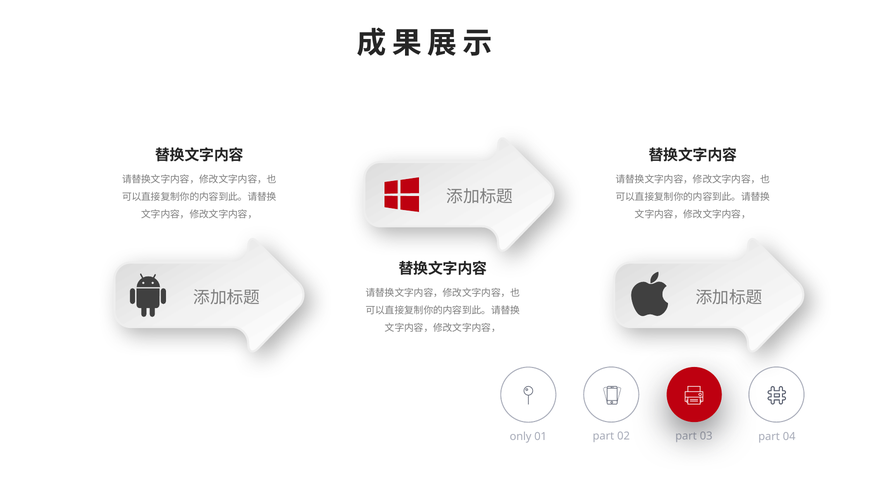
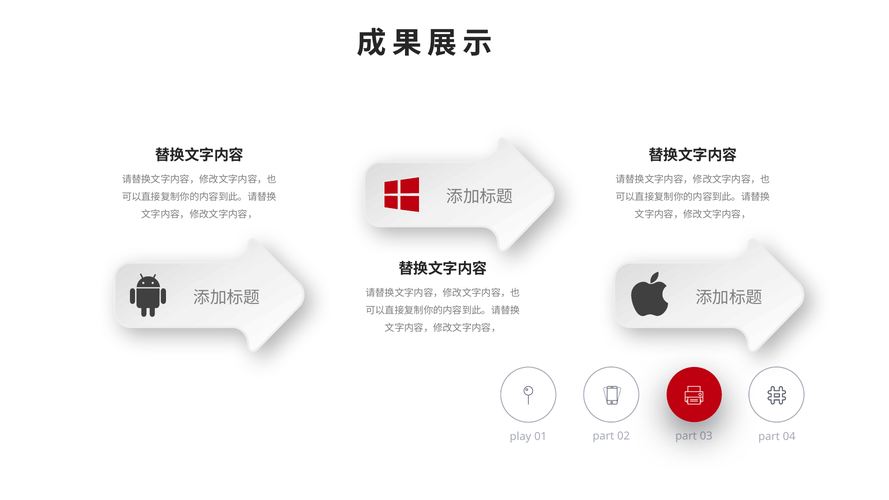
only: only -> play (520, 436)
